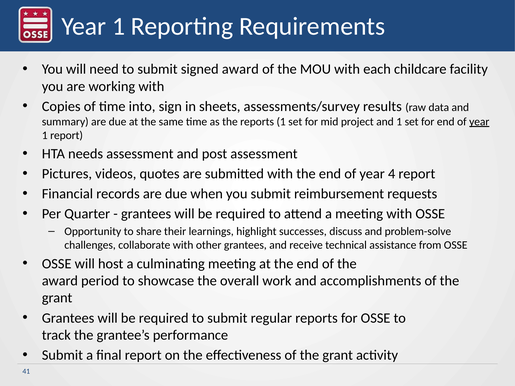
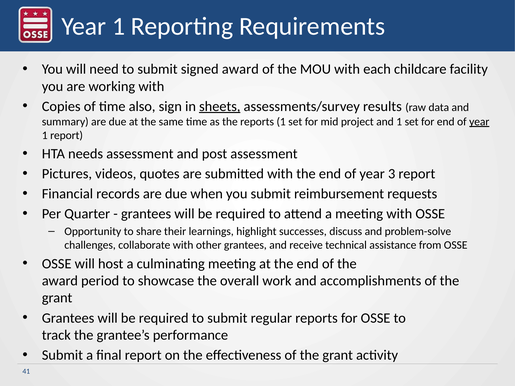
into: into -> also (142, 106)
sheets underline: none -> present (220, 106)
4: 4 -> 3 (392, 174)
